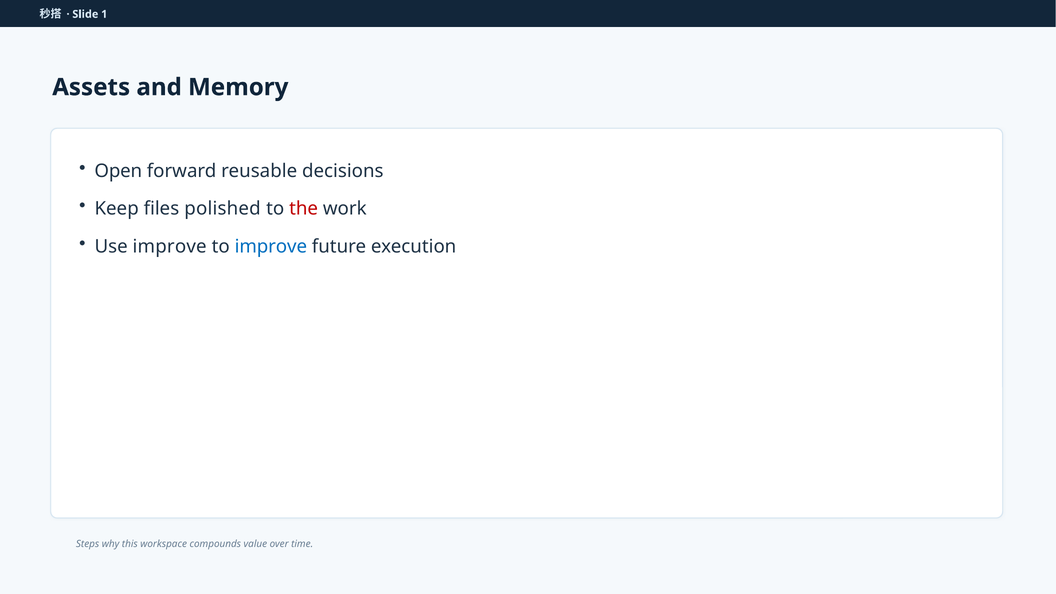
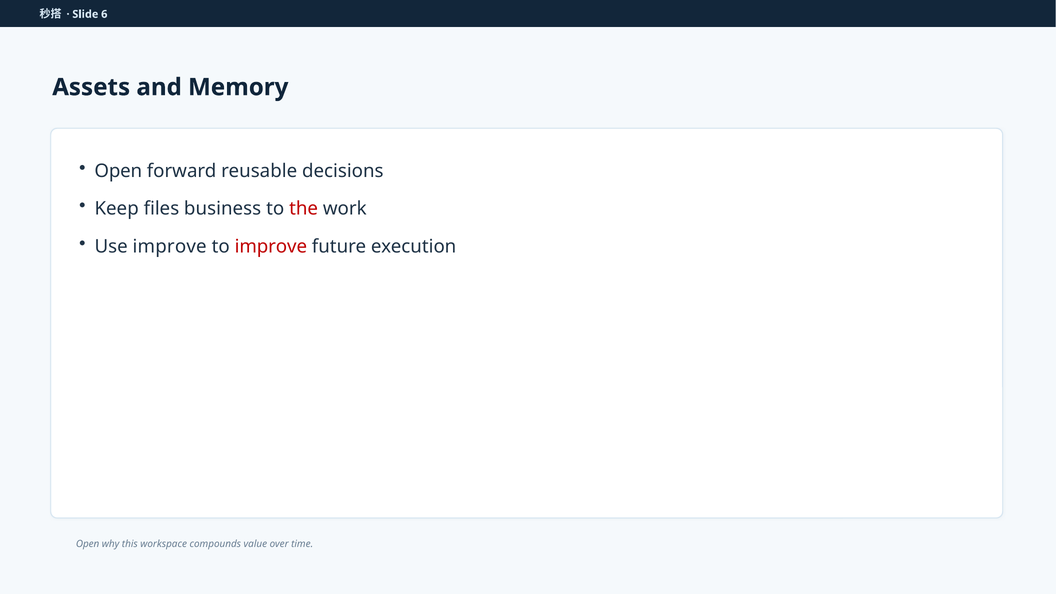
1: 1 -> 6 (104, 14)
polished: polished -> business (223, 209)
improve colour: blue -> red (271, 247)
Steps: Steps -> Open (88, 544)
